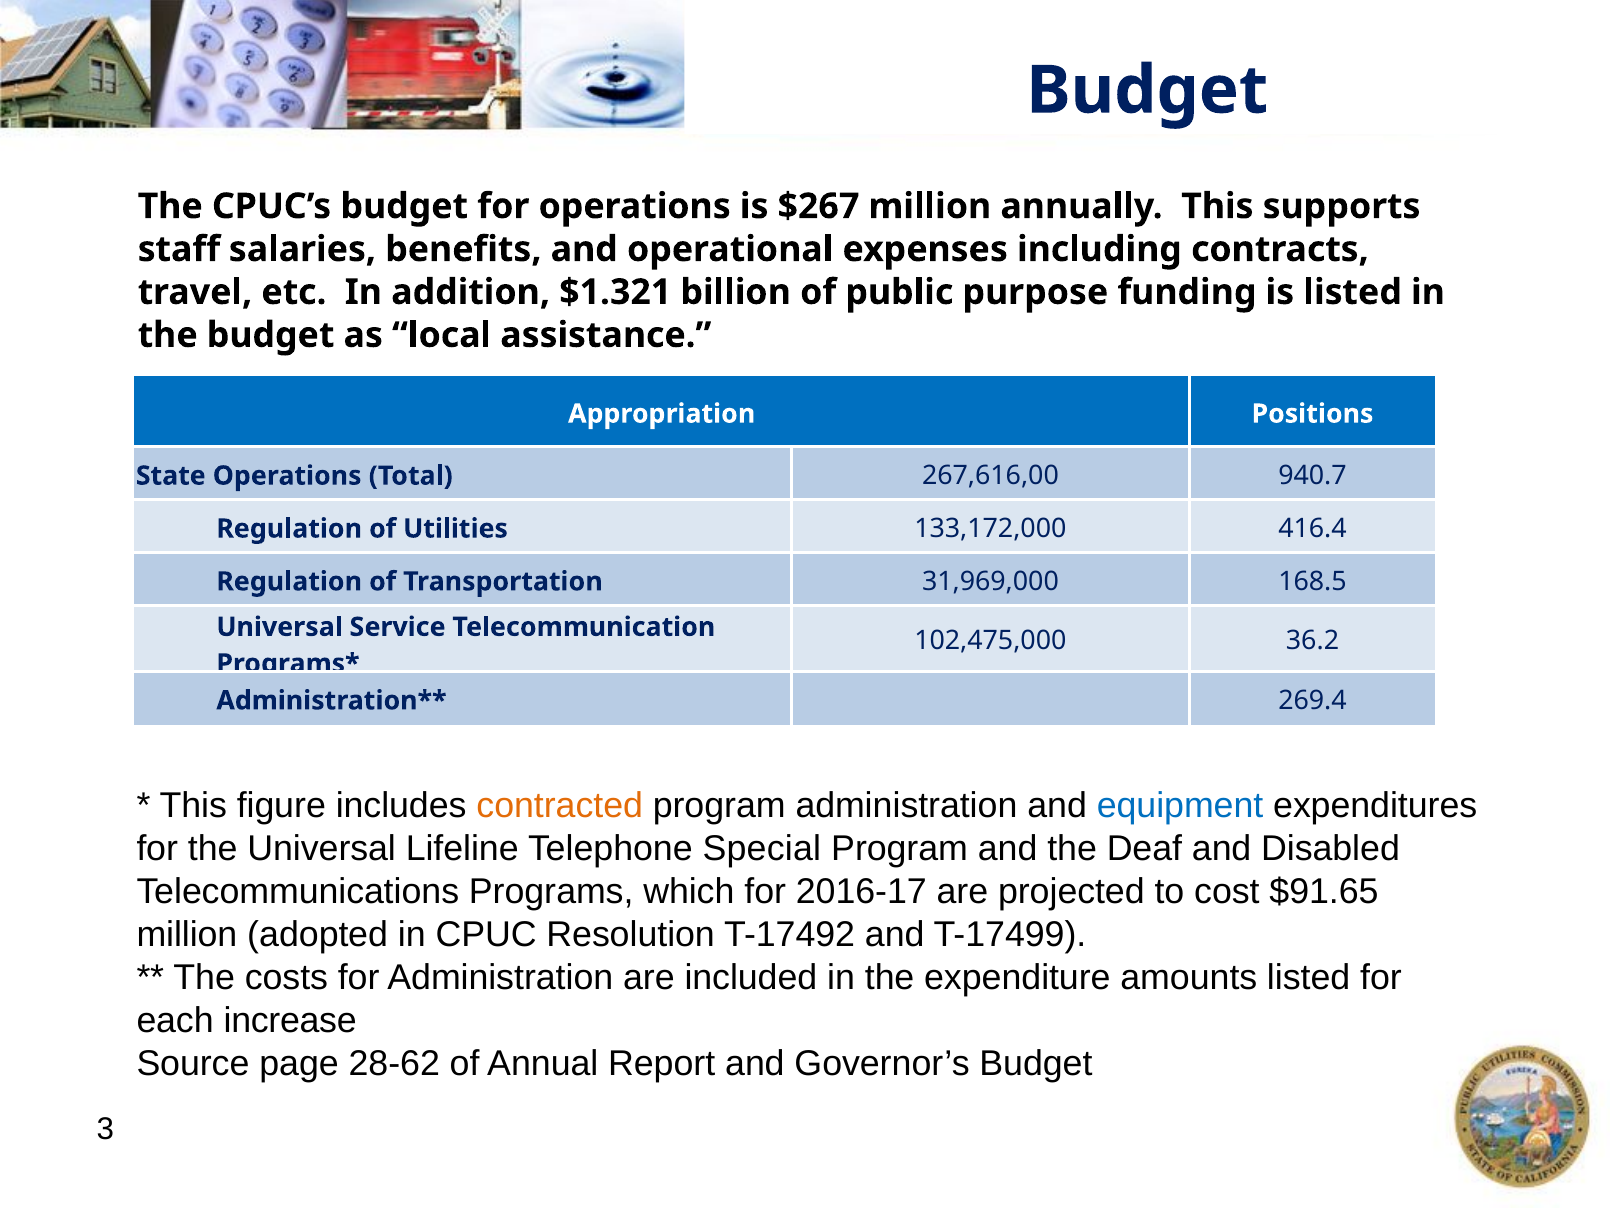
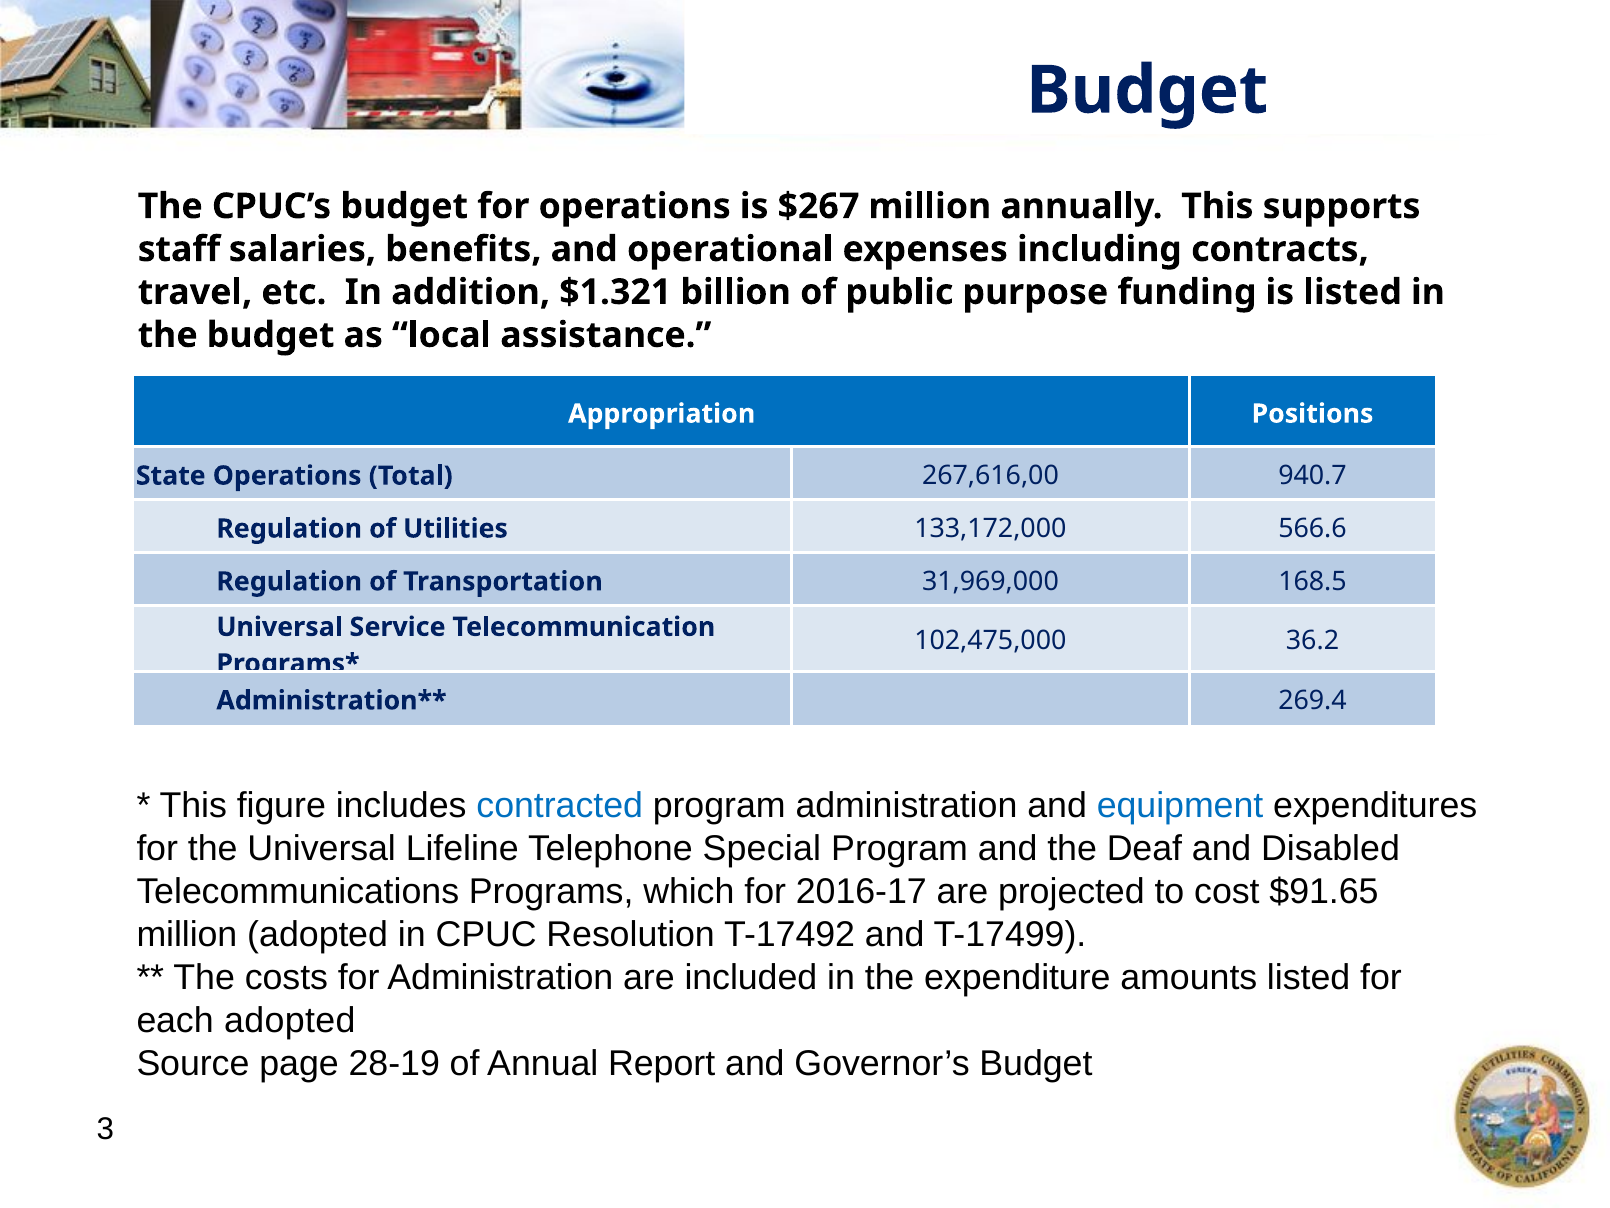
416.4: 416.4 -> 566.6 (1313, 528)
contracted colour: orange -> blue (560, 806)
each increase: increase -> adopted (290, 1020)
28-62: 28-62 -> 28-19 (394, 1063)
